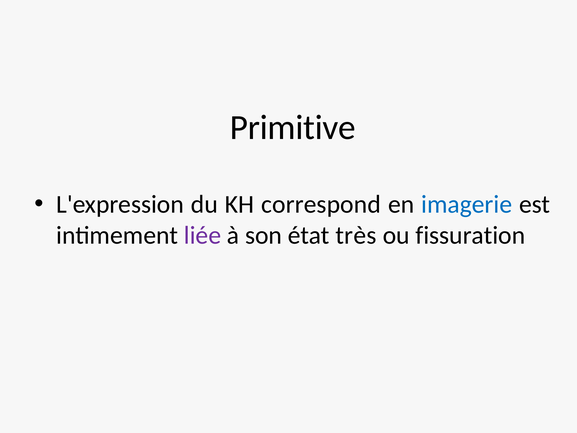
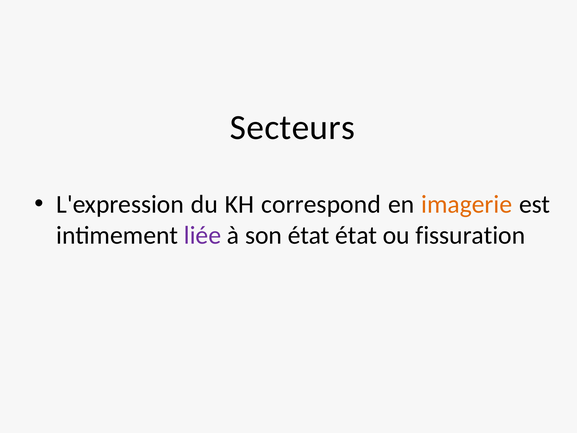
Primitive: Primitive -> Secteurs (292, 127)
imagerie colour: blue -> orange (467, 204)
état très: très -> état (356, 235)
